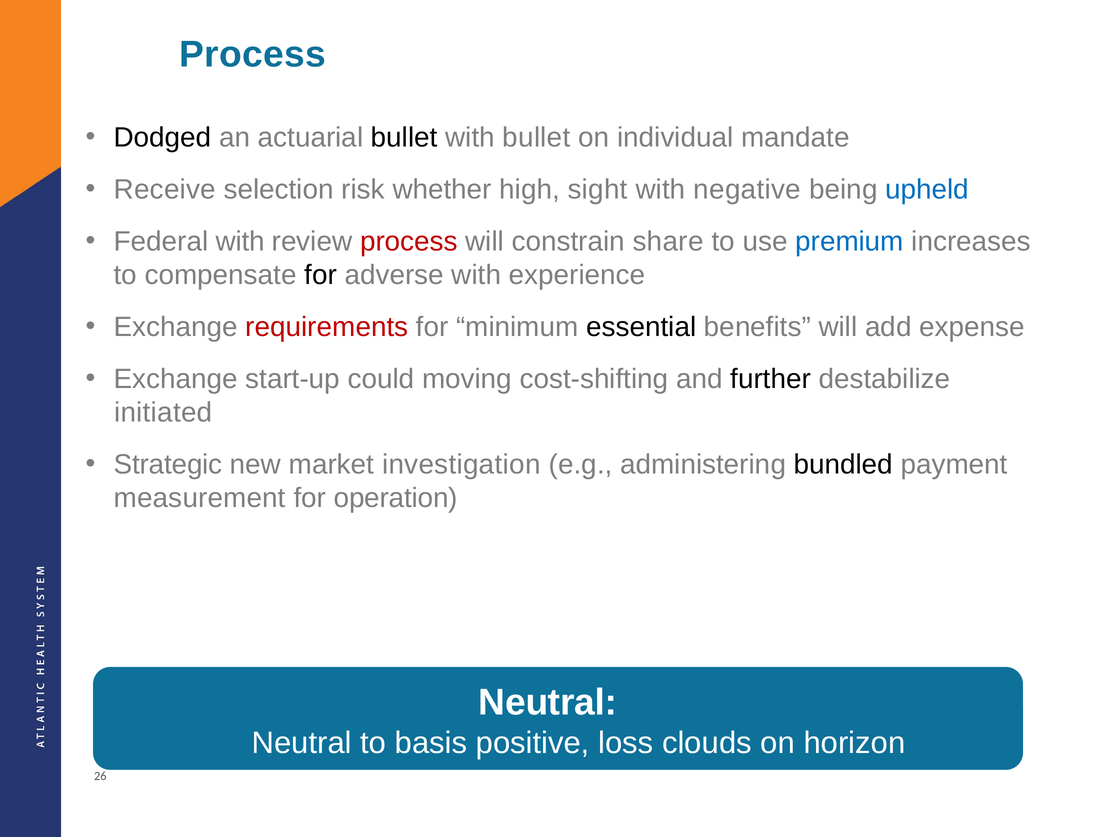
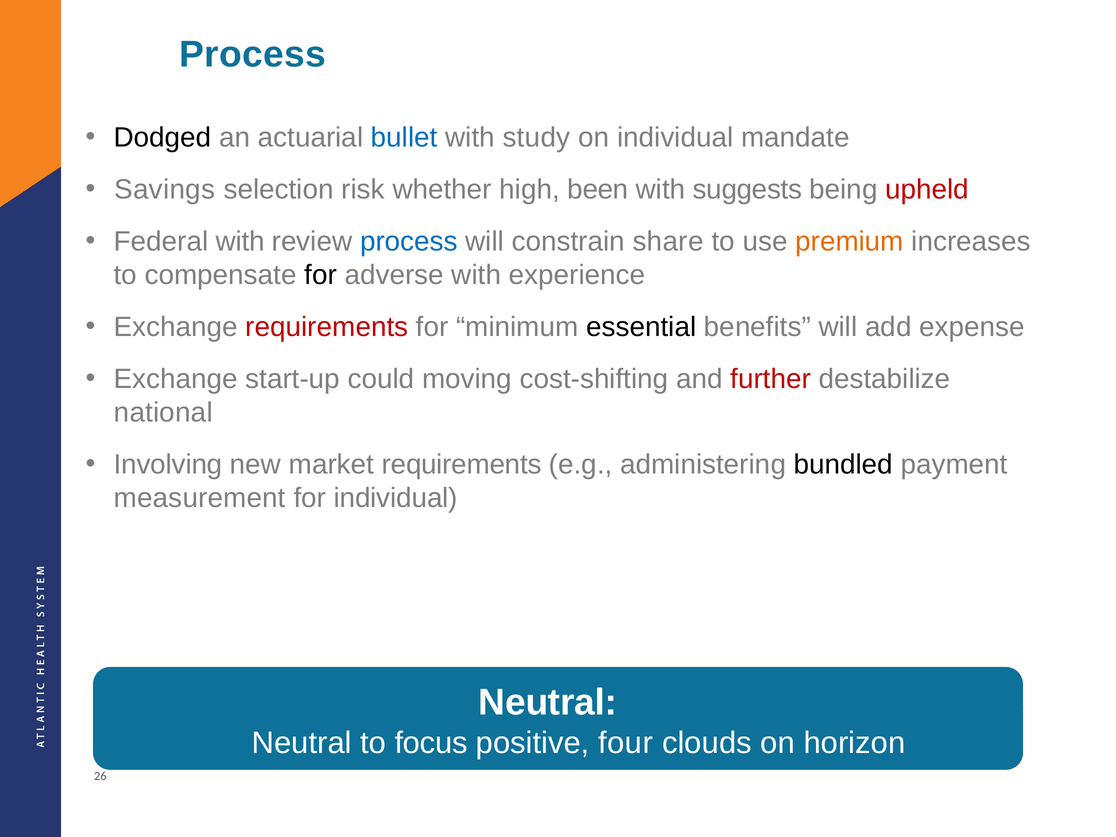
bullet colour: black -> blue (404, 137)
with bullet: bullet -> study (536, 137)
Receive: Receive -> Savings (165, 189)
sight: sight -> been (598, 189)
negative: negative -> suggests (747, 189)
upheld colour: blue -> red (927, 189)
process colour: red -> blue (409, 242)
premium colour: blue -> orange (849, 242)
further colour: black -> red (771, 379)
initiated: initiated -> national (163, 413)
Strategic: Strategic -> Involving (168, 465)
market investigation: investigation -> requirements (462, 465)
for operation: operation -> individual (396, 498)
basis: basis -> focus (431, 743)
loss: loss -> four (626, 743)
